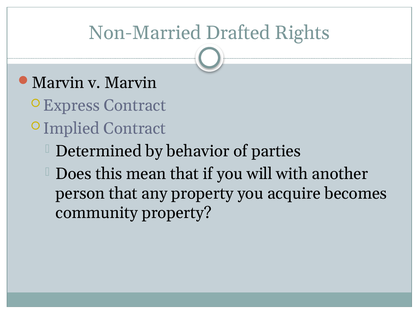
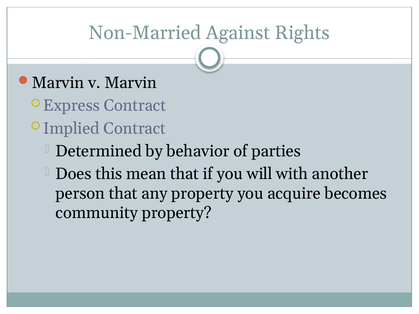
Drafted: Drafted -> Against (238, 33)
